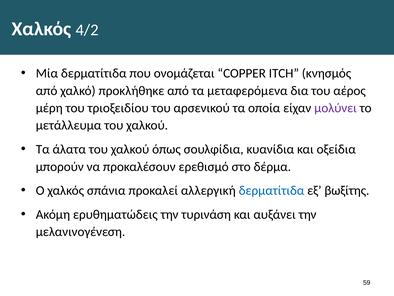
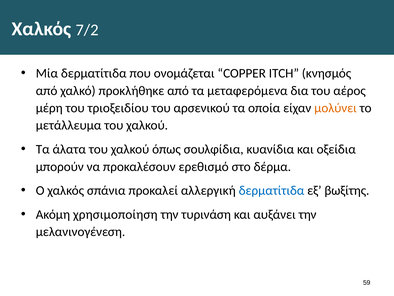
4/2: 4/2 -> 7/2 (87, 30)
μολύνει colour: purple -> orange (335, 108)
ερυθηματώδεις: ερυθηματώδεις -> χρησιμοποίηση (115, 214)
